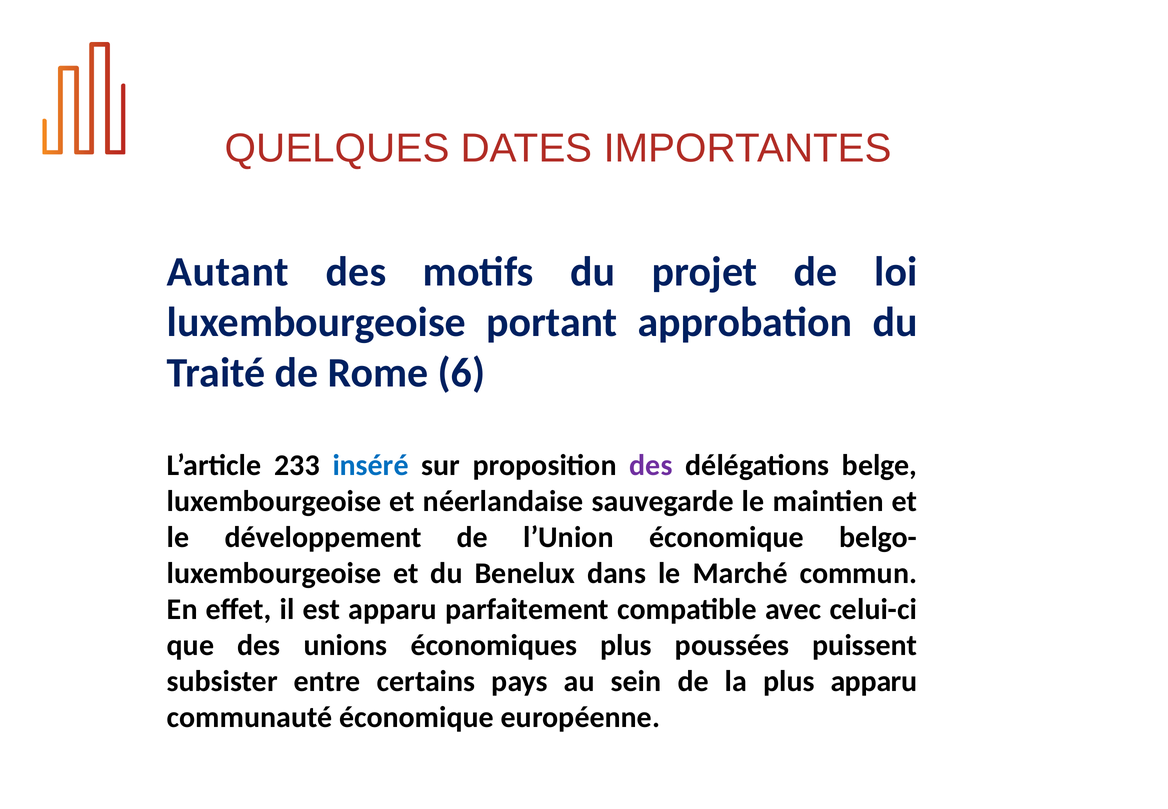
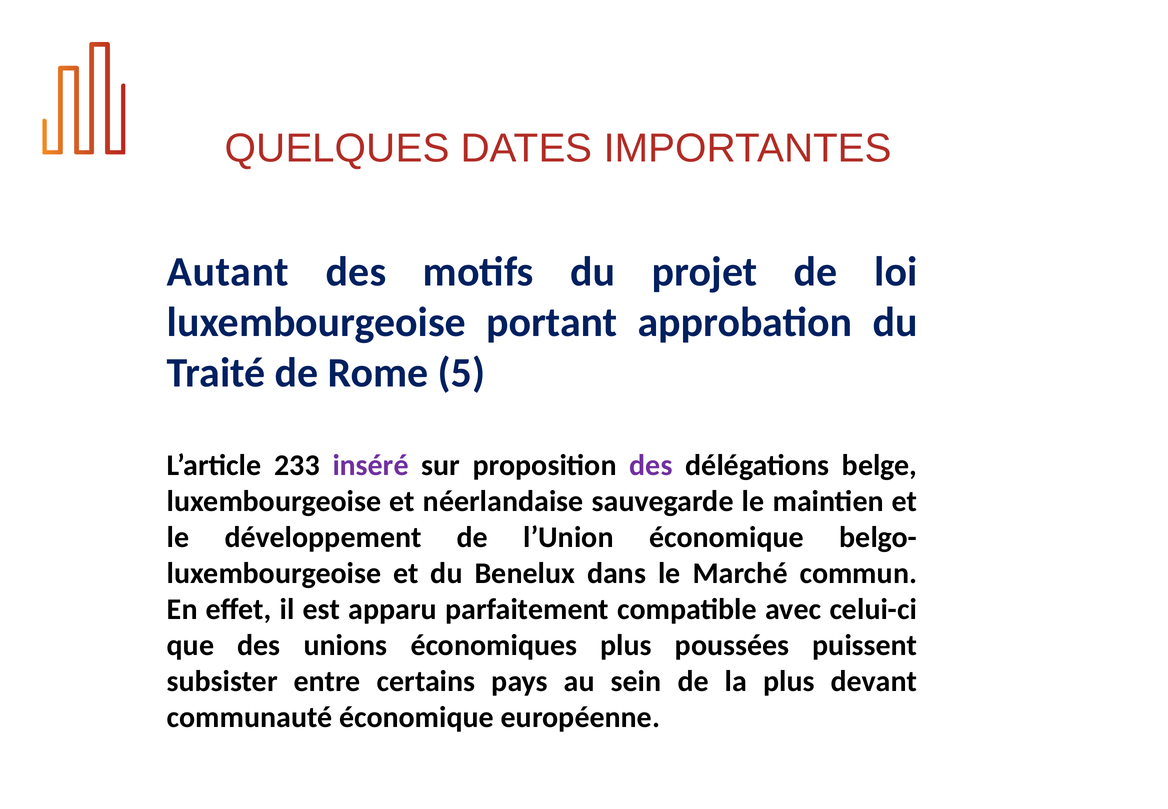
6: 6 -> 5 (462, 373)
inséré colour: blue -> purple (371, 465)
plus apparu: apparu -> devant (874, 681)
